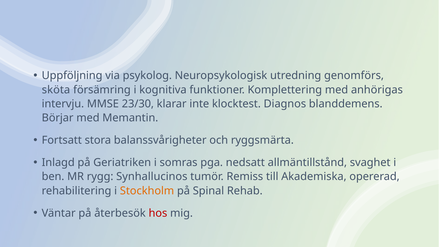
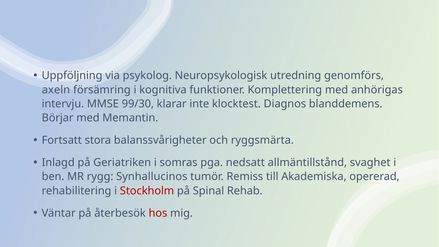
sköta: sköta -> axeln (56, 90)
23/30: 23/30 -> 99/30 (138, 104)
Stockholm colour: orange -> red (147, 191)
